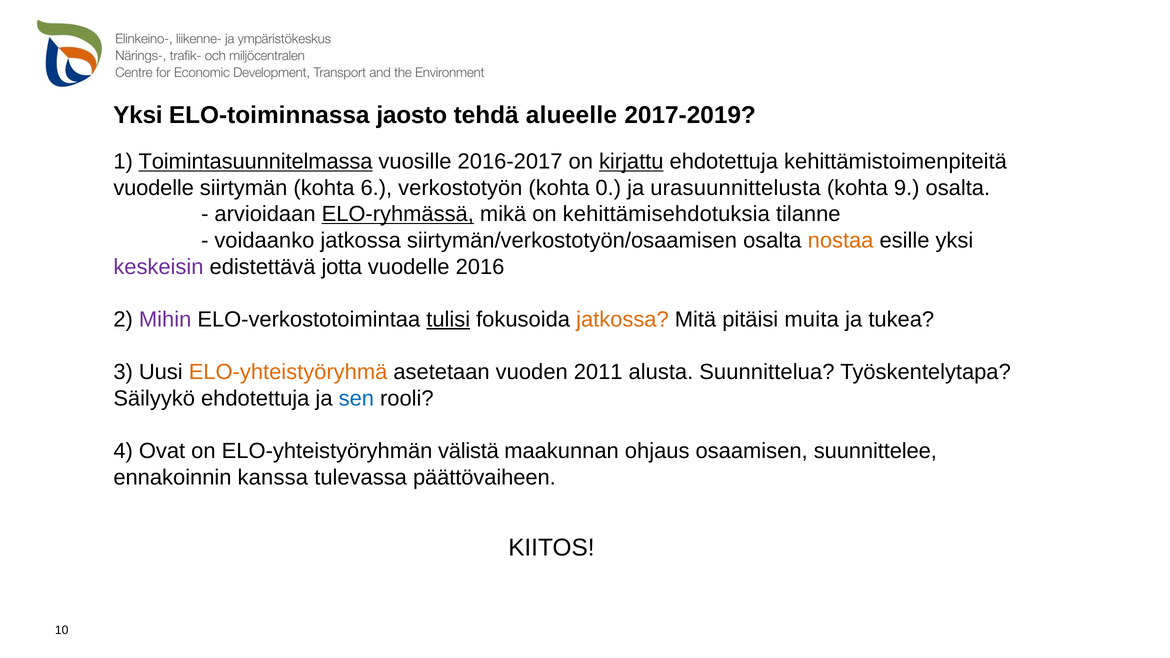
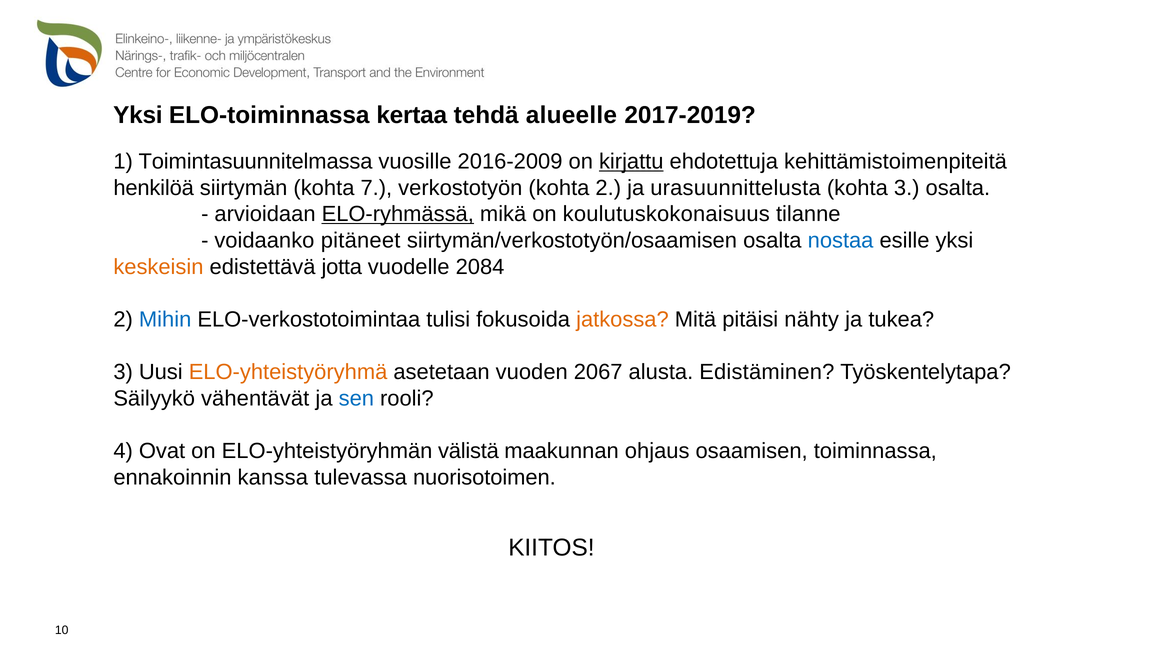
jaosto: jaosto -> kertaa (412, 115)
Toimintasuunnitelmassa underline: present -> none (256, 162)
2016-2017: 2016-2017 -> 2016-2009 (510, 162)
vuodelle: vuodelle -> henkilöä (154, 188)
6: 6 -> 7 (376, 188)
kohta 0: 0 -> 2 (608, 188)
kohta 9: 9 -> 3 (907, 188)
kehittämisehdotuksia: kehittämisehdotuksia -> koulutuskokonaisuus (666, 214)
voidaanko jatkossa: jatkossa -> pitäneet (361, 240)
nostaa colour: orange -> blue (841, 240)
keskeisin colour: purple -> orange (158, 267)
2016: 2016 -> 2084 (480, 267)
Mihin colour: purple -> blue (165, 319)
tulisi underline: present -> none (448, 319)
muita: muita -> nähty (812, 319)
2011: 2011 -> 2067 (598, 372)
Suunnittelua: Suunnittelua -> Edistäminen (767, 372)
Säilyykö ehdotettuja: ehdotettuja -> vähentävät (255, 398)
suunnittelee: suunnittelee -> toiminnassa (875, 451)
päättövaiheen: päättövaiheen -> nuorisotoimen (484, 477)
